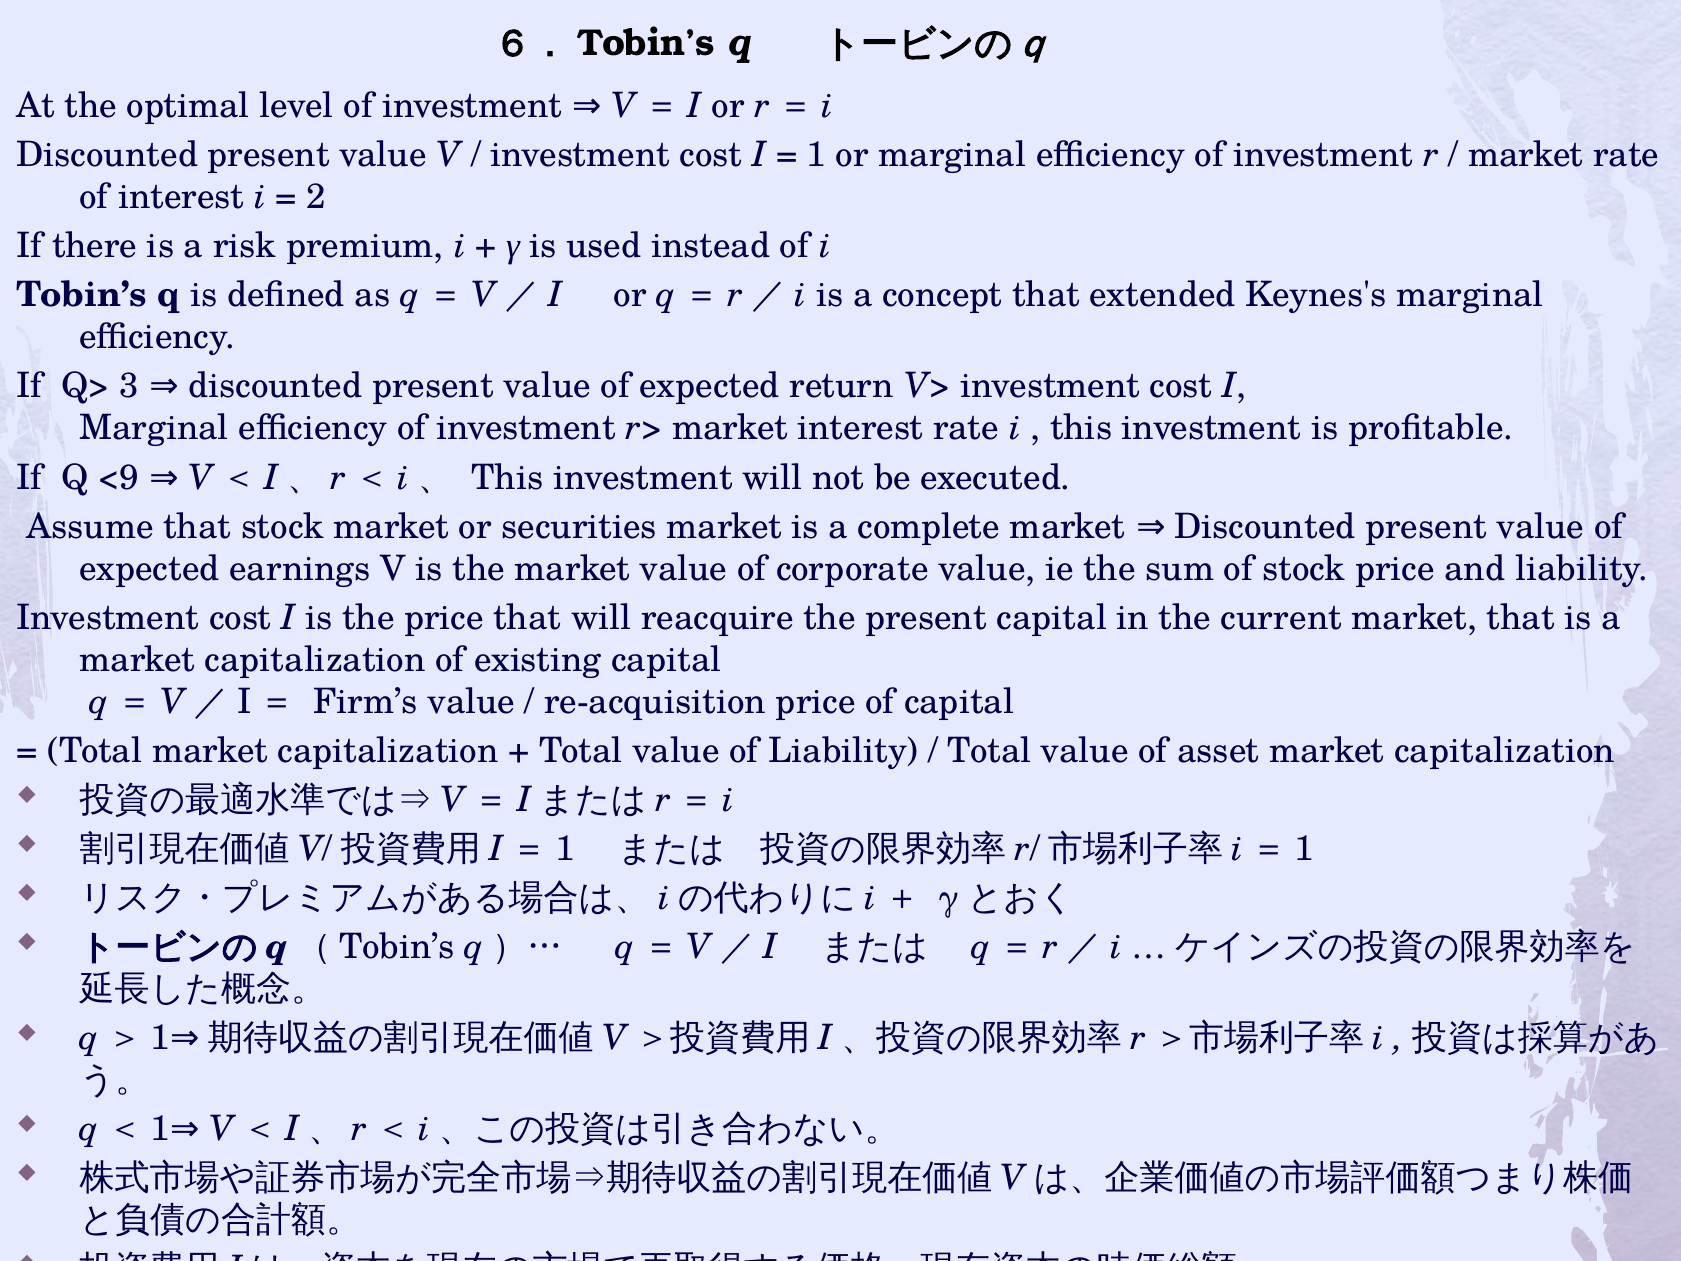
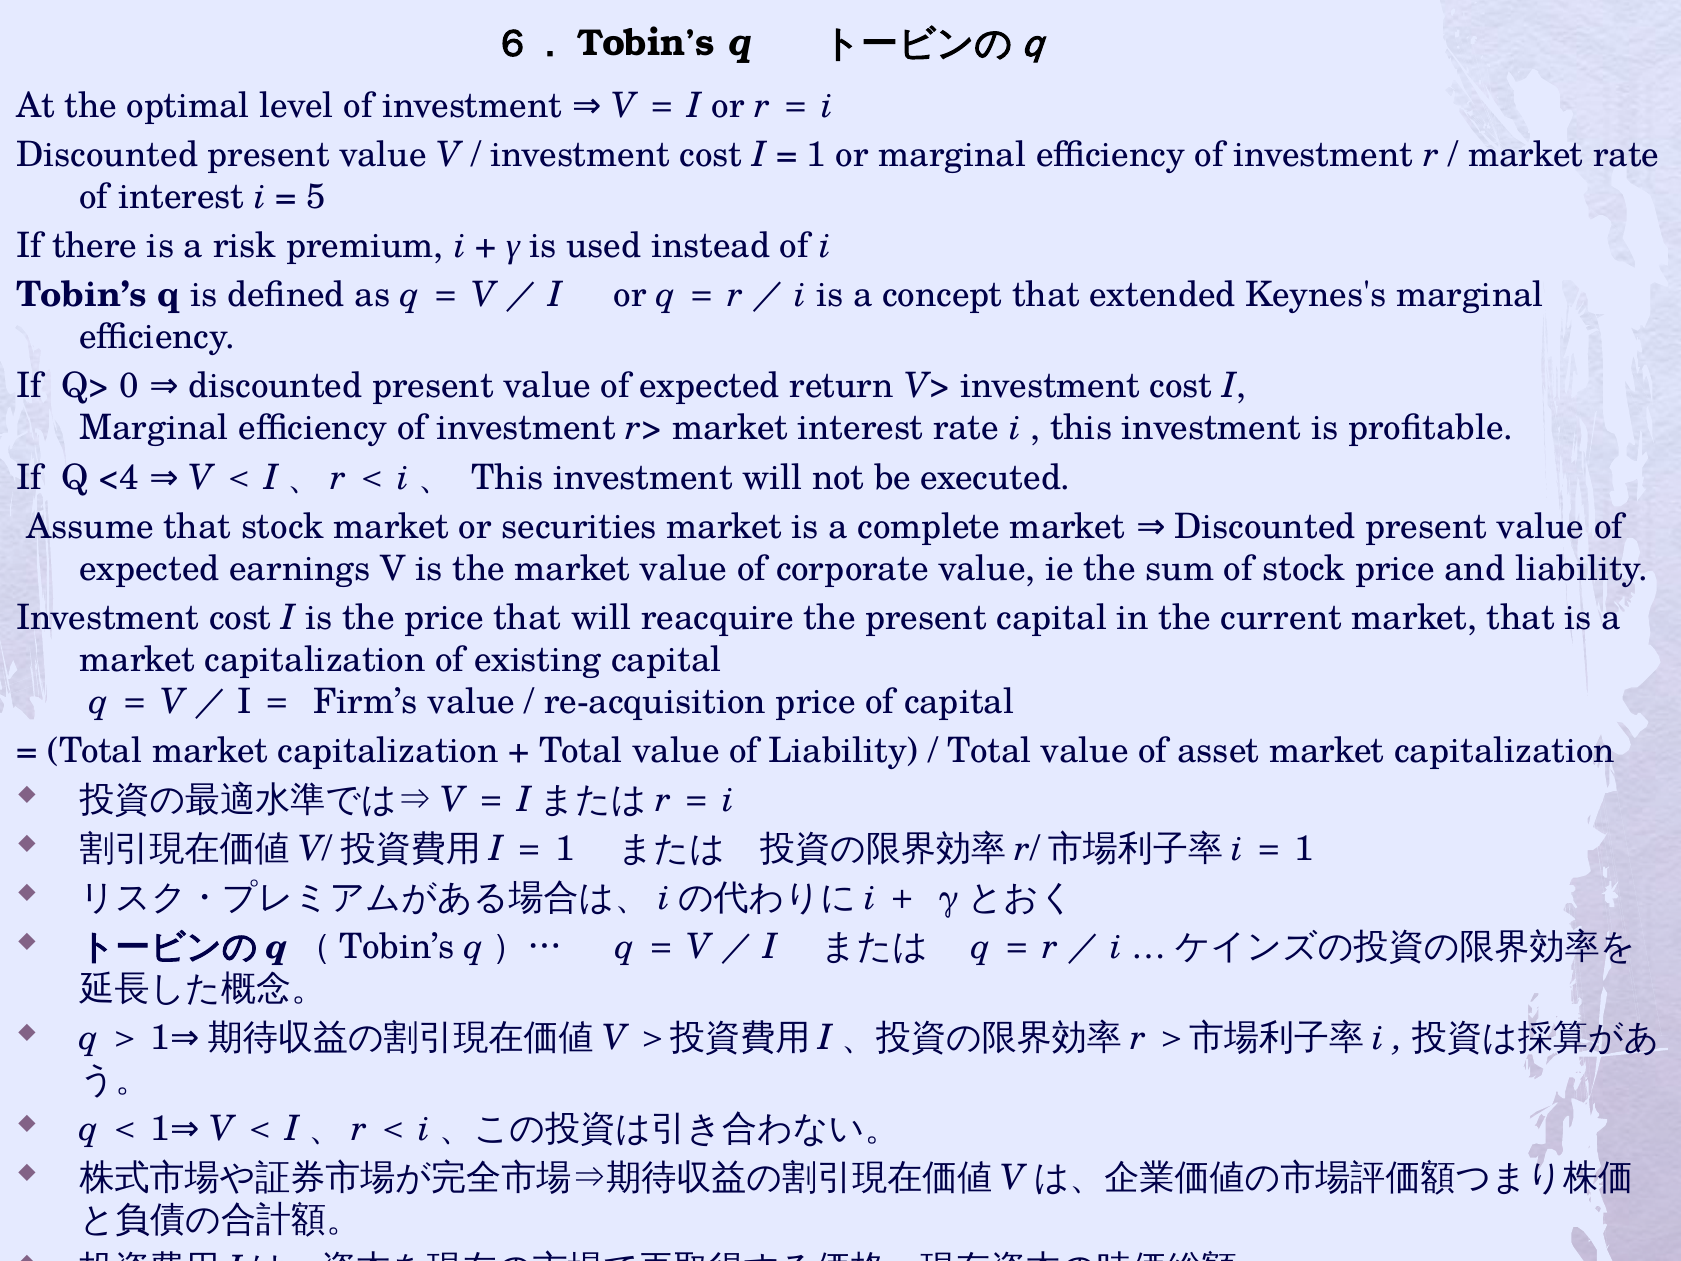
2: 2 -> 5 (316, 197)
3: 3 -> 0 (130, 386)
<9: <9 -> <4 (119, 477)
